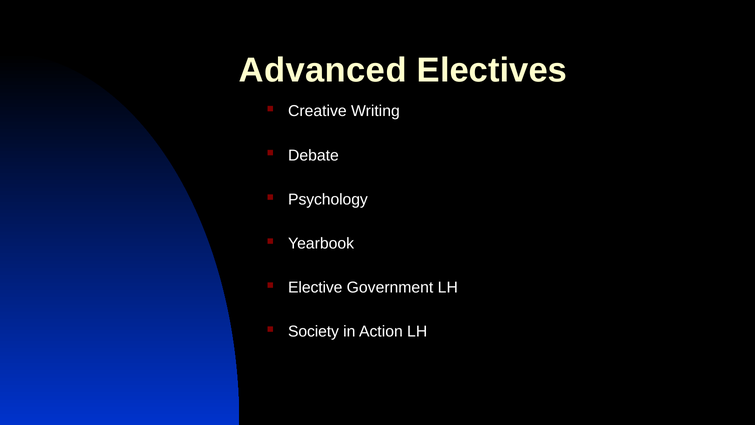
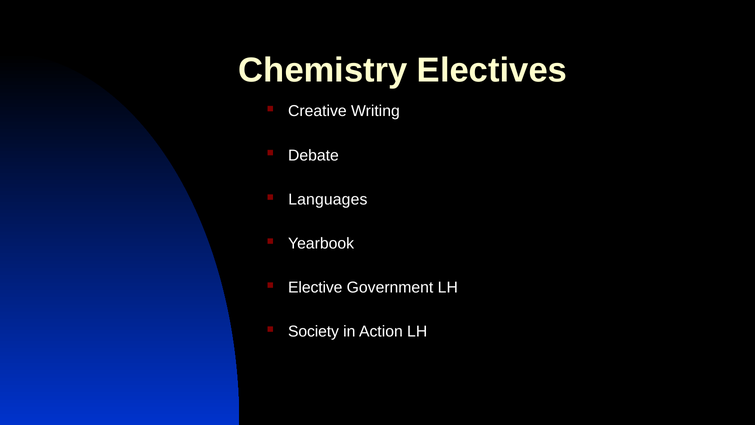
Advanced: Advanced -> Chemistry (323, 70)
Psychology: Psychology -> Languages (328, 199)
